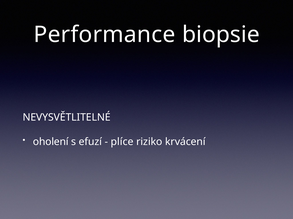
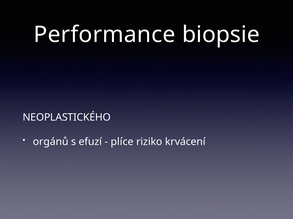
NEVYSVĚTLITELNÉ: NEVYSVĚTLITELNÉ -> NEOPLASTICKÉHO (67, 118)
oholení: oholení -> orgánů (51, 142)
